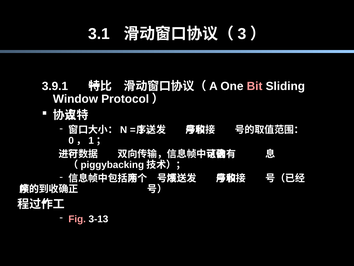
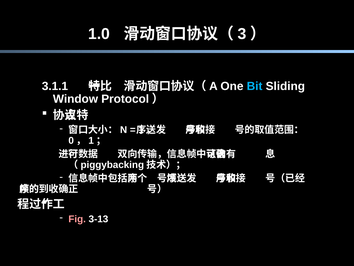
3.1: 3.1 -> 1.0 (99, 34)
3.9.1: 3.9.1 -> 3.1.1 (55, 86)
Bit colour: pink -> light blue (255, 86)
